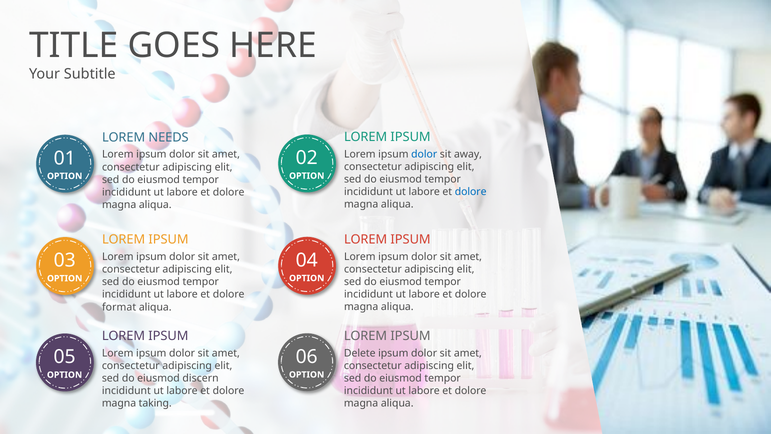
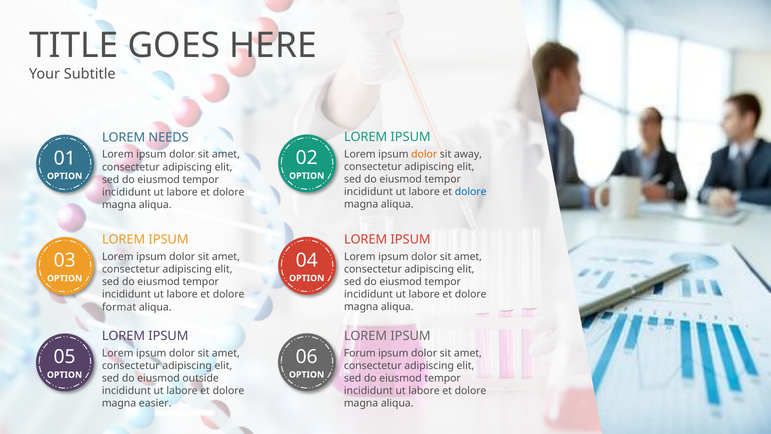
dolor colour: blue -> orange (424, 154)
Delete: Delete -> Forum (360, 353)
discern: discern -> outside (201, 378)
taking: taking -> easier (155, 403)
